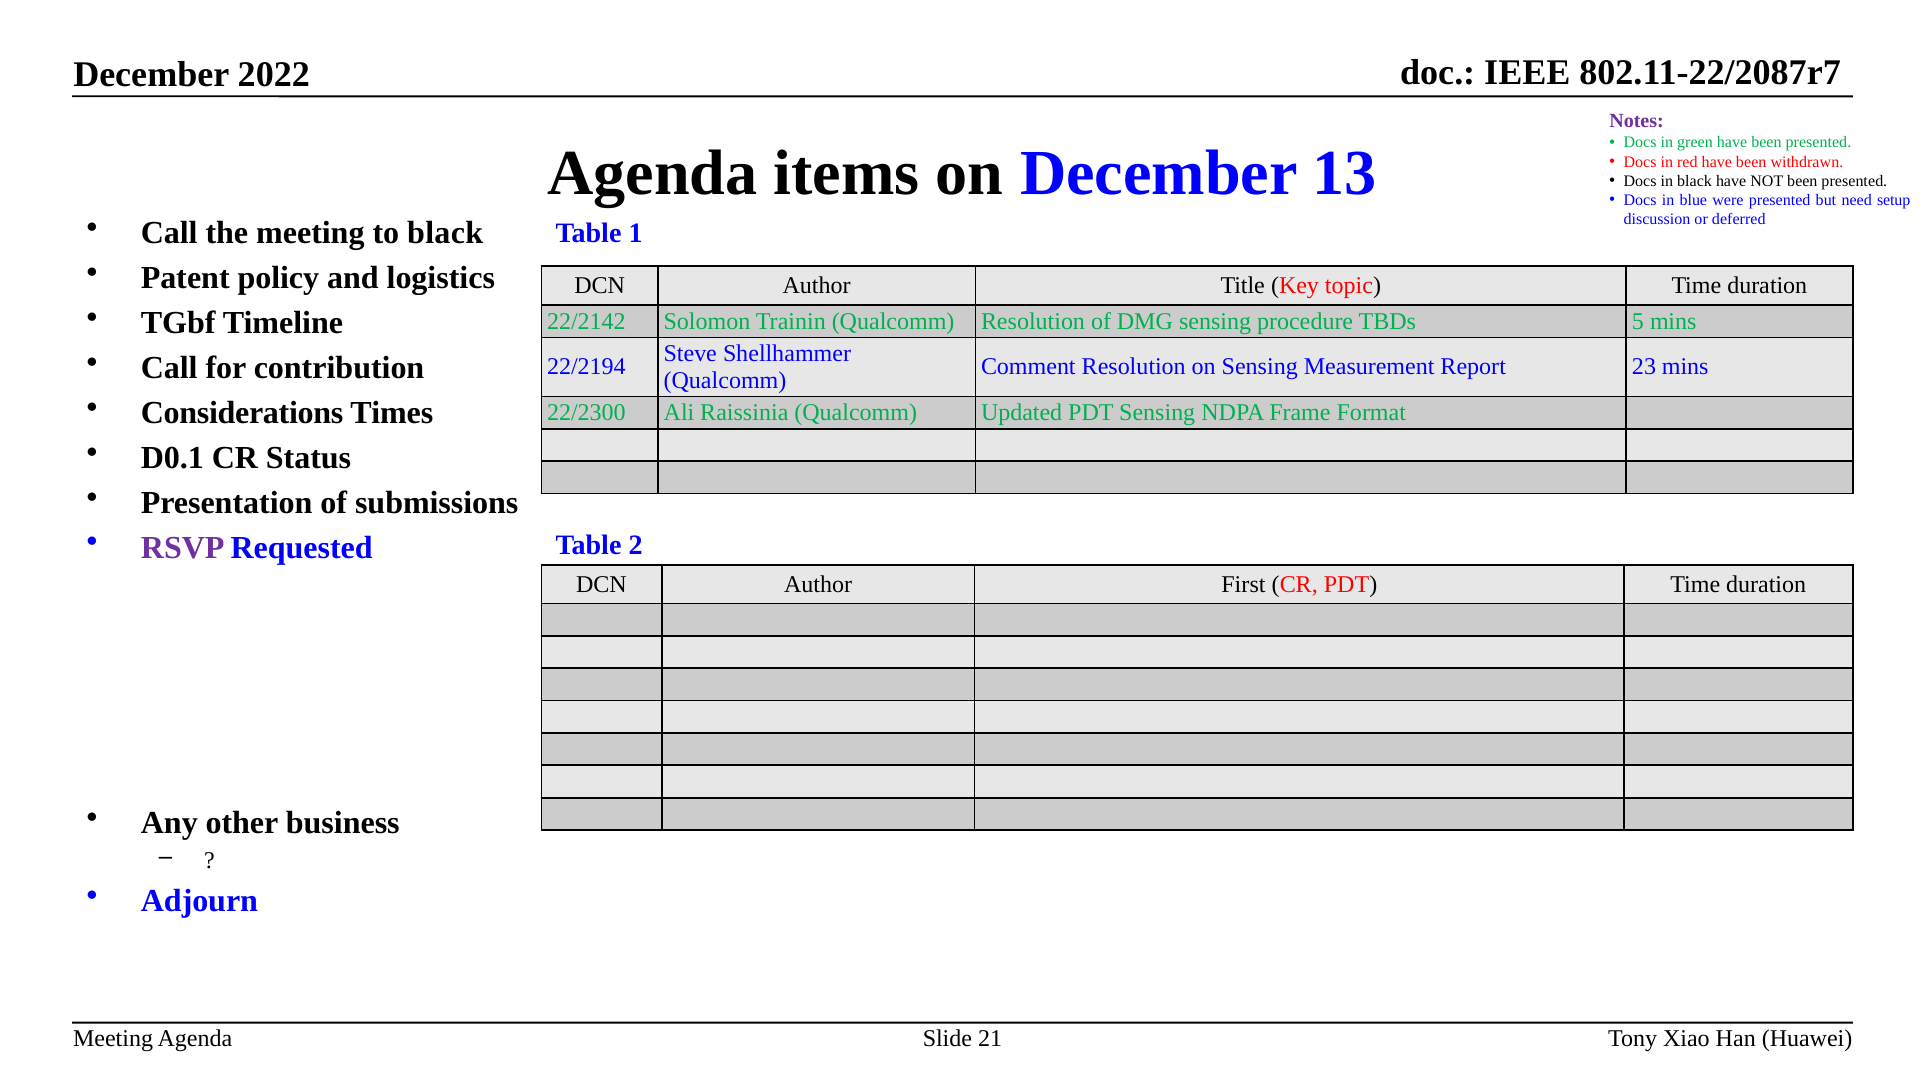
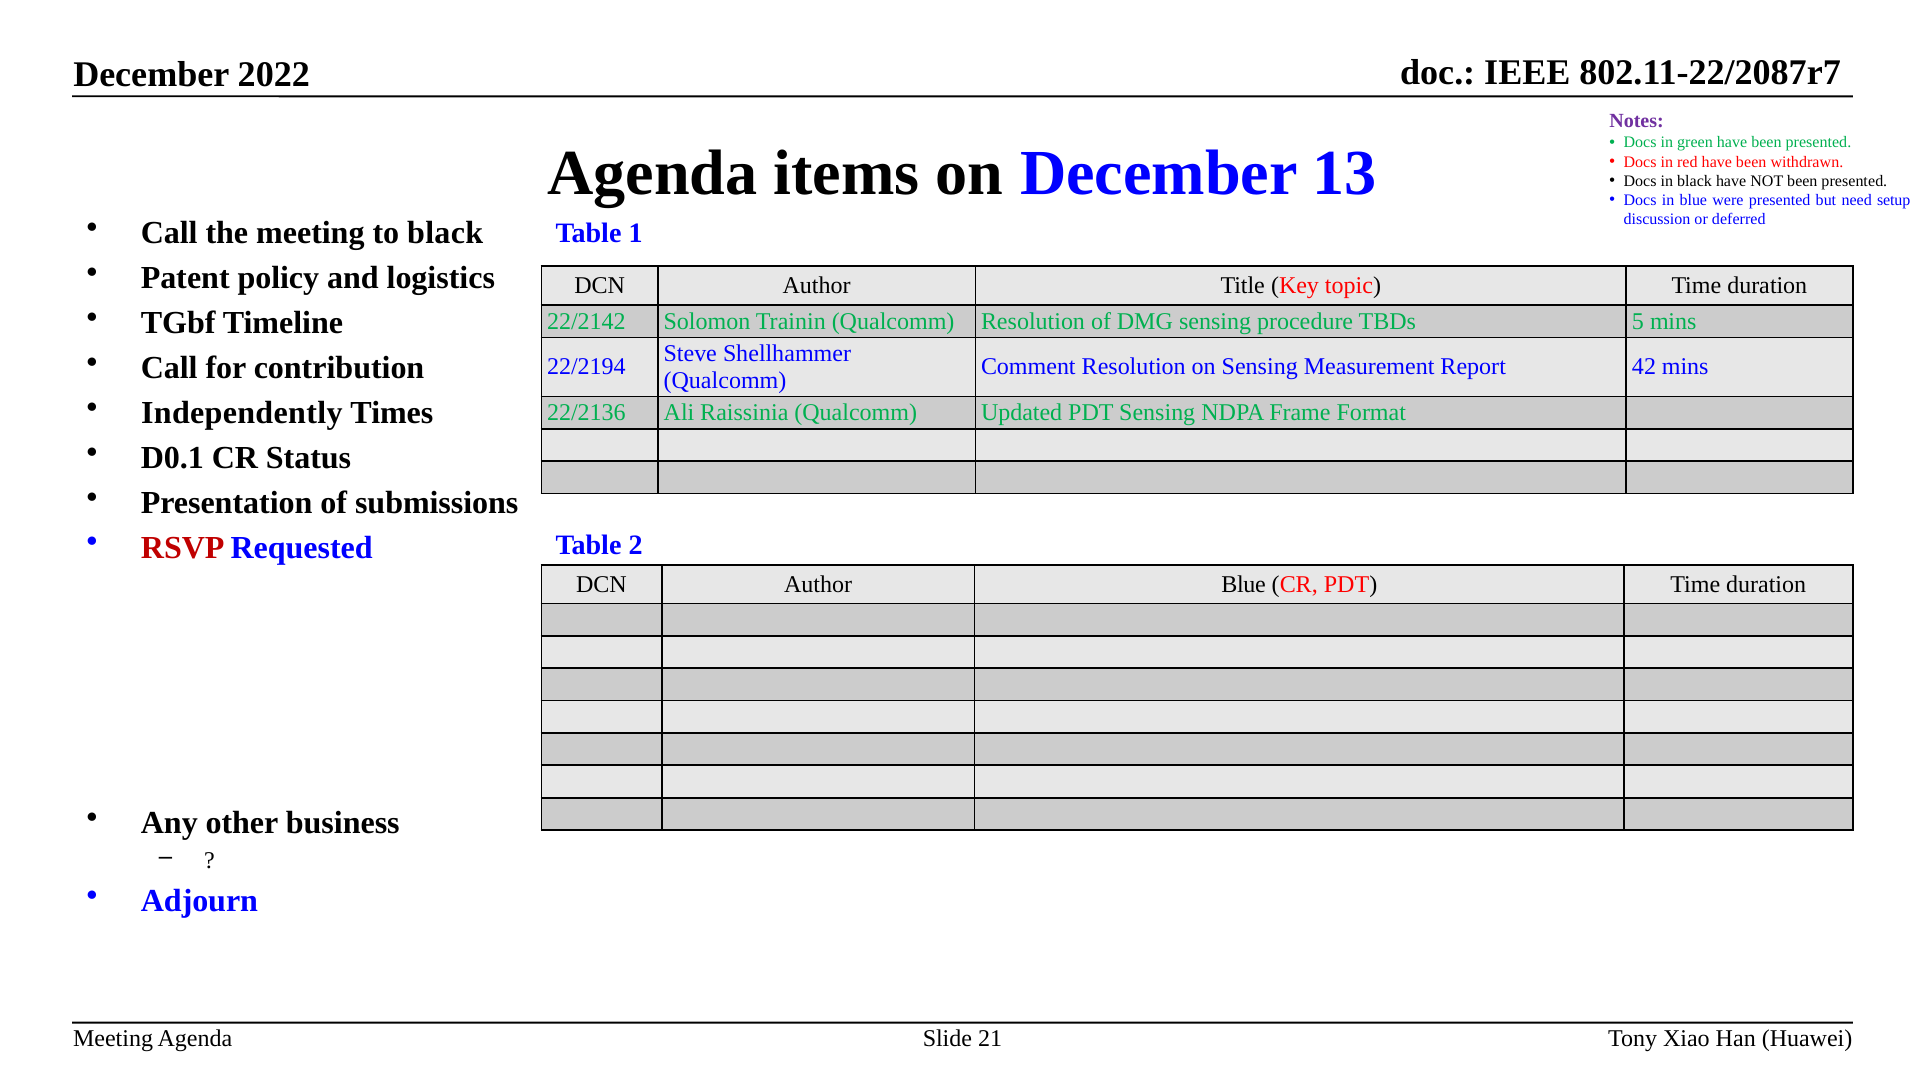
23: 23 -> 42 (1644, 367)
Considerations: Considerations -> Independently (242, 413)
22/2300: 22/2300 -> 22/2136 (586, 413)
RSVP colour: purple -> red (183, 548)
Author First: First -> Blue (1244, 584)
